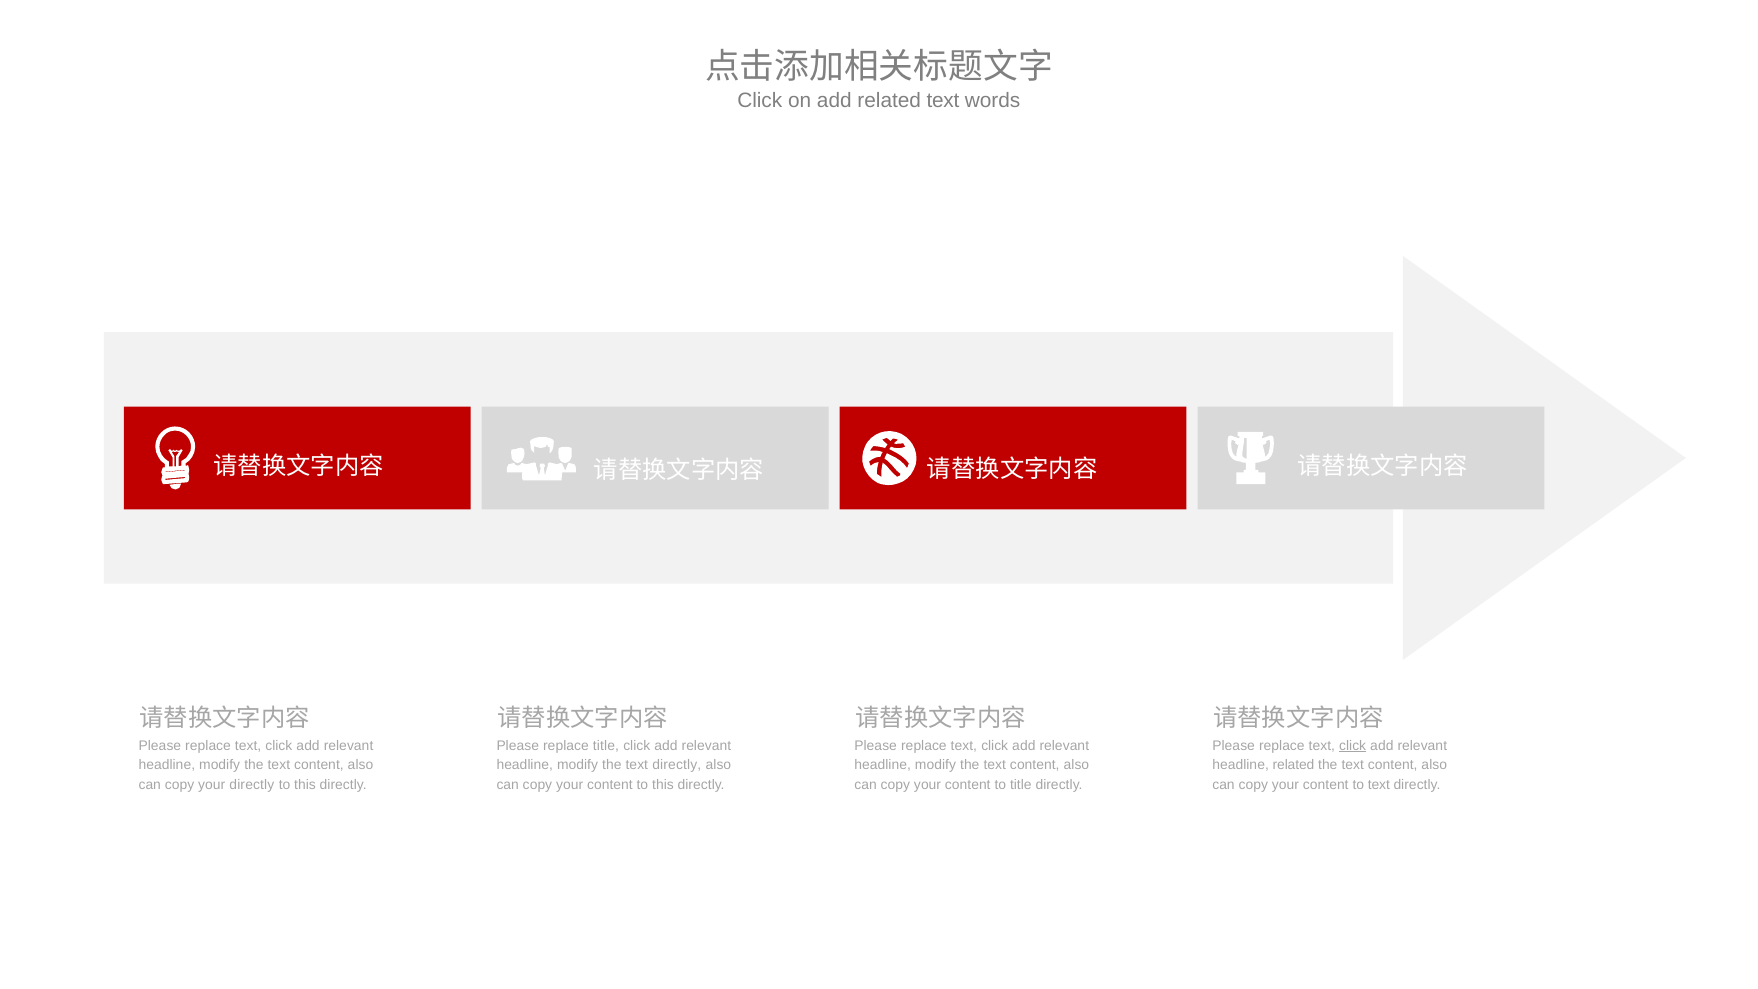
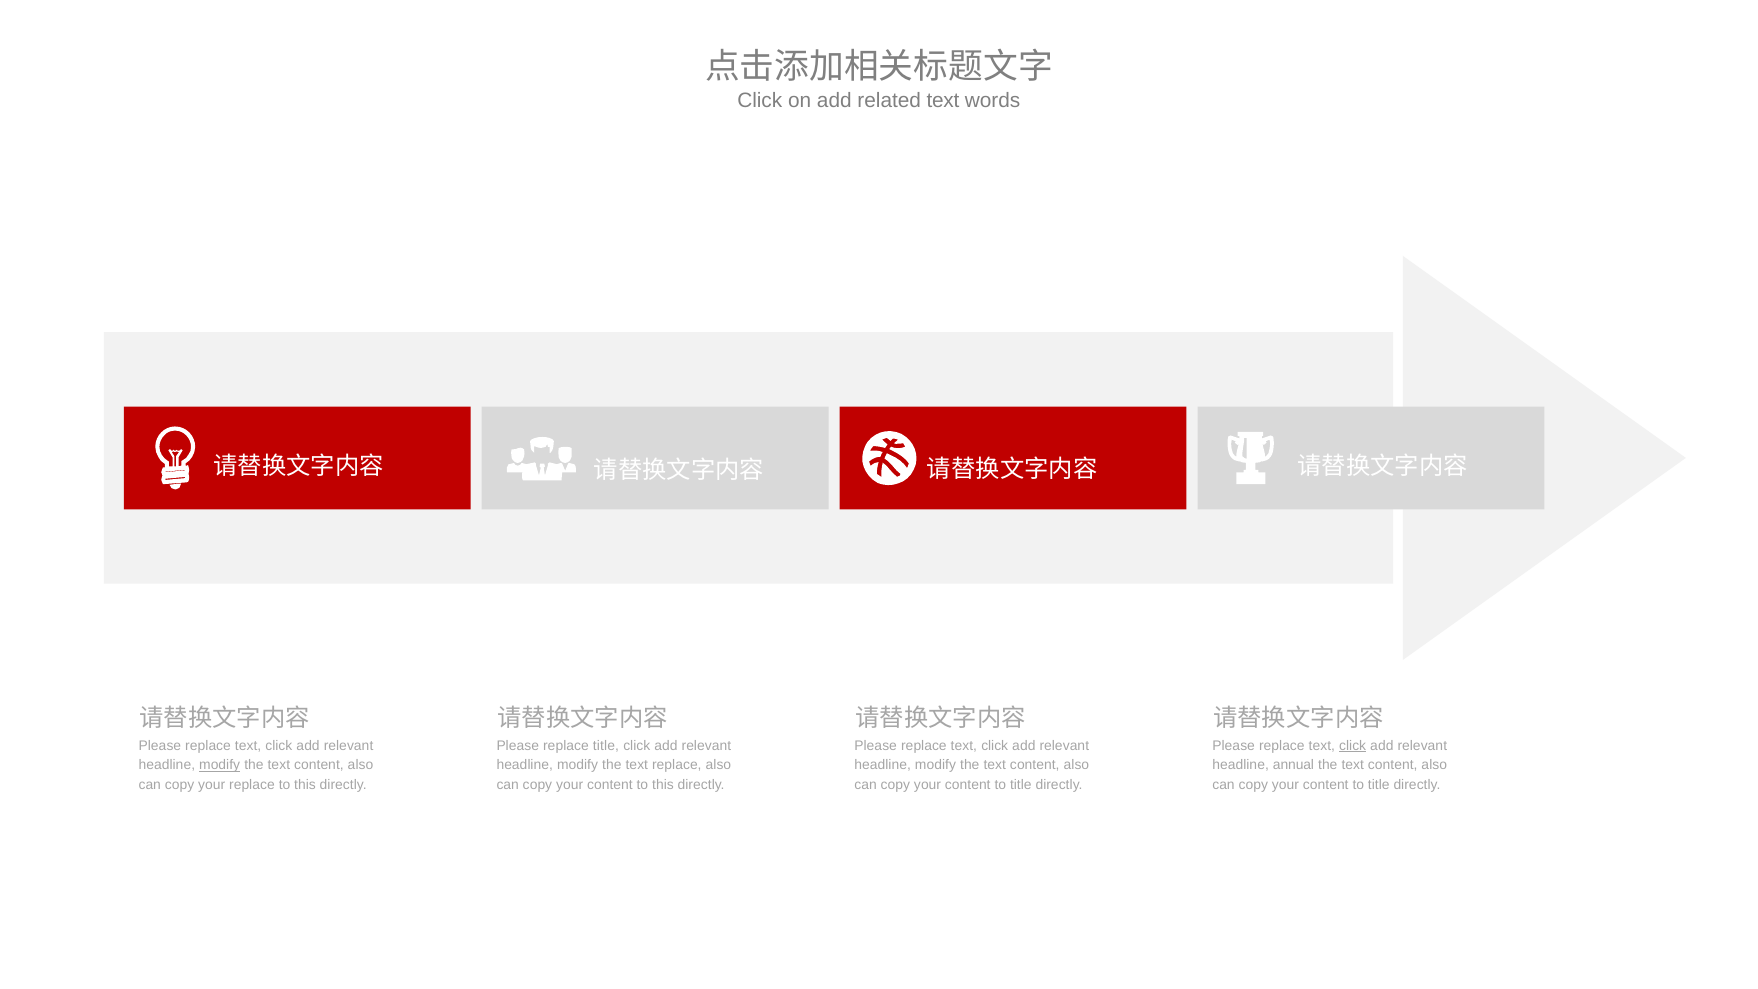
modify underline: none -> present (220, 765)
the text directly: directly -> replace (677, 765)
headline related: related -> annual (1294, 765)
your directly: directly -> replace (252, 785)
text: text -> title (1379, 785)
